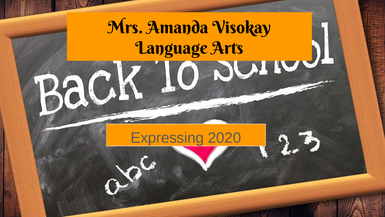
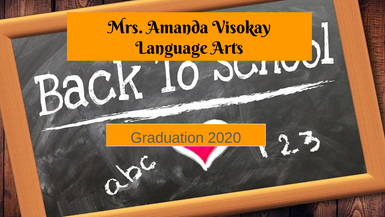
Expressing: Expressing -> Graduation (167, 138)
